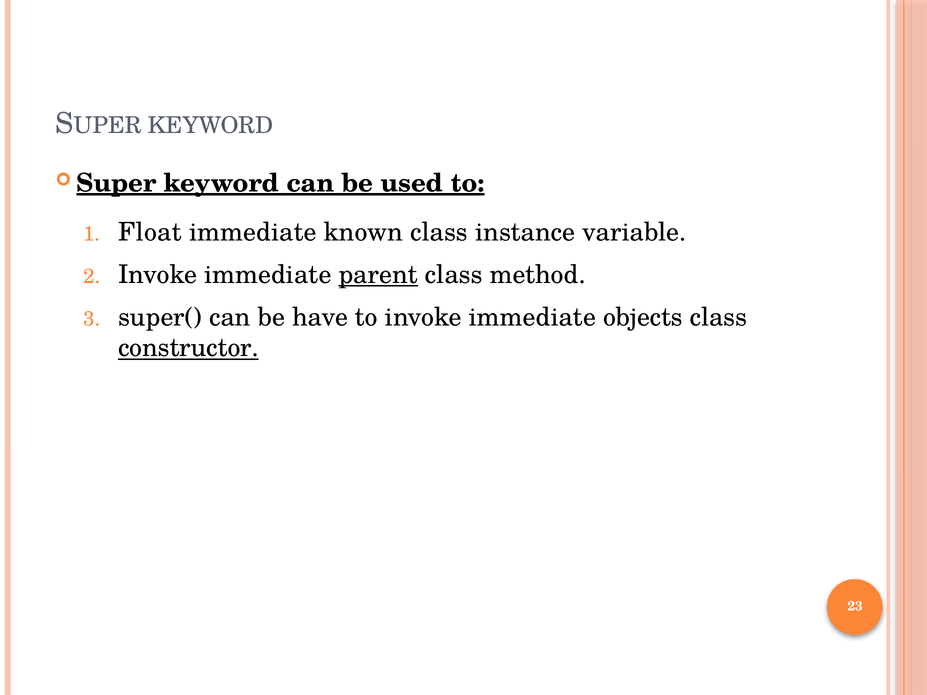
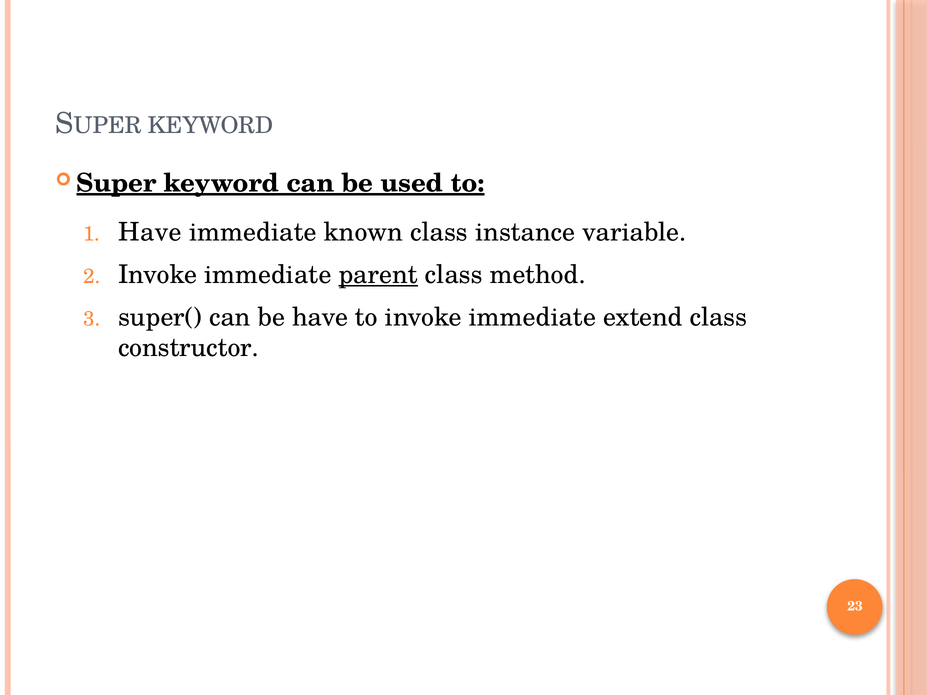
Float: Float -> Have (150, 232)
objects: objects -> extend (643, 317)
constructor underline: present -> none (188, 348)
